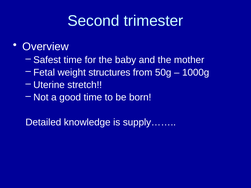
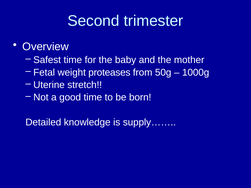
structures: structures -> proteases (109, 72)
